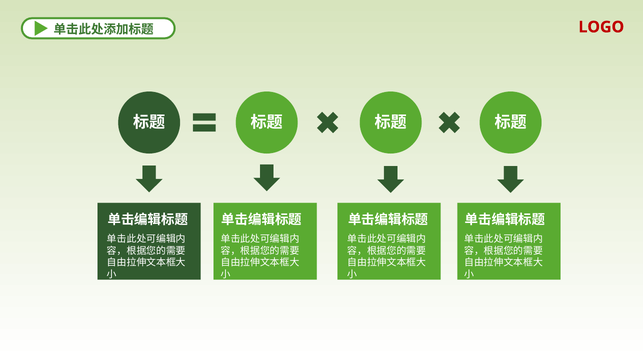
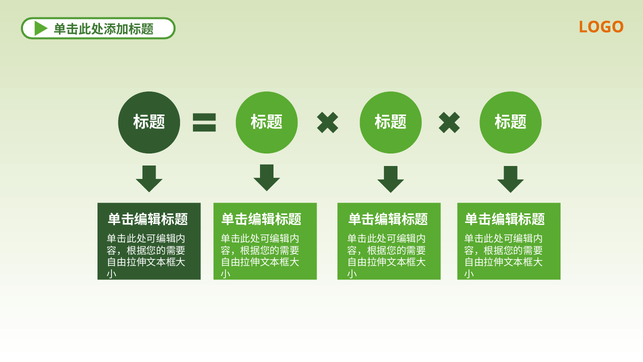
LOGO colour: red -> orange (601, 27)
